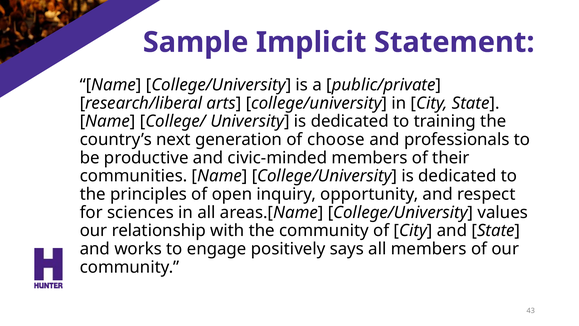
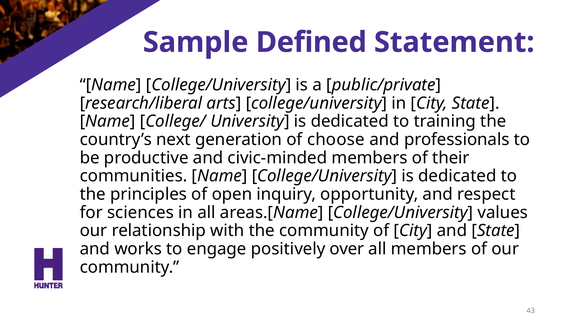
Implicit: Implicit -> Defined (311, 42)
says: says -> over (347, 249)
